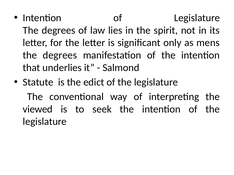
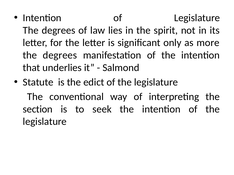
mens: mens -> more (208, 43)
viewed: viewed -> section (38, 109)
